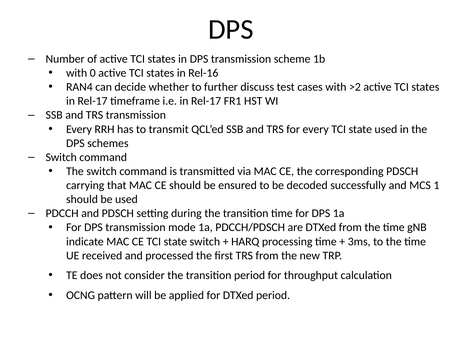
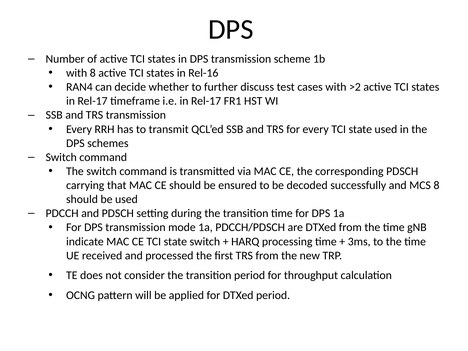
with 0: 0 -> 8 (93, 73)
MCS 1: 1 -> 8 (436, 185)
